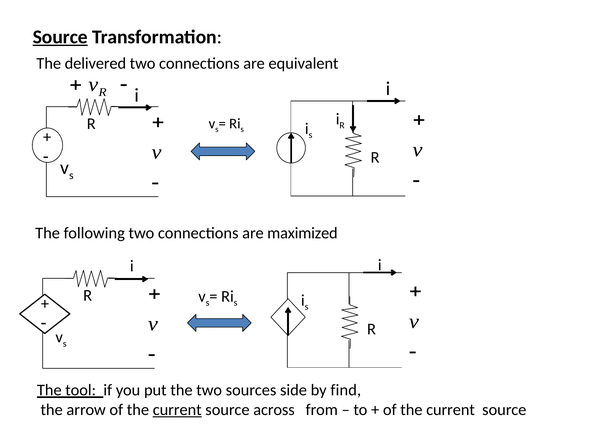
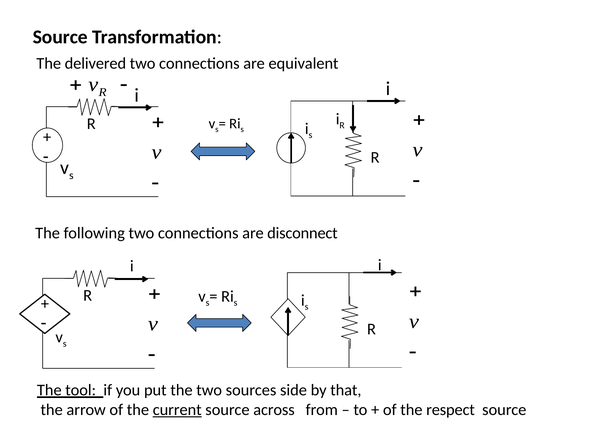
Source underline: present -> none (60, 37)
maximized: maximized -> disconnect (302, 233)
find: find -> that (346, 390)
current: current -> respect (451, 409)
